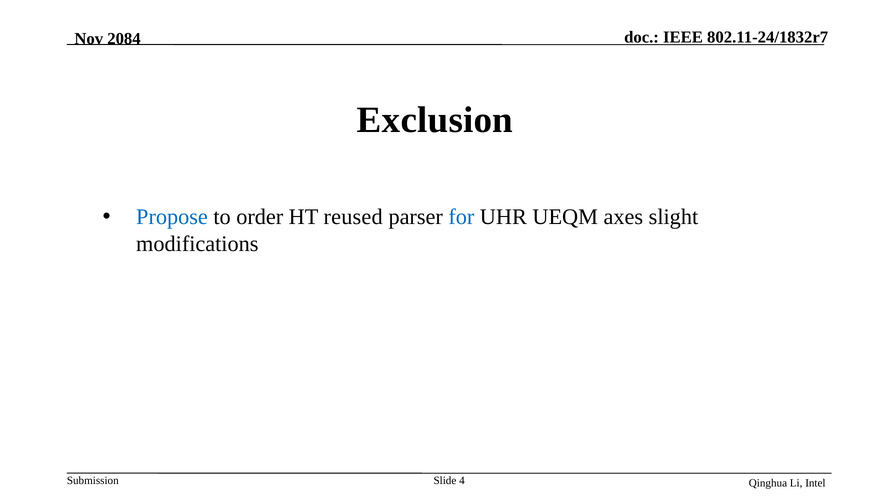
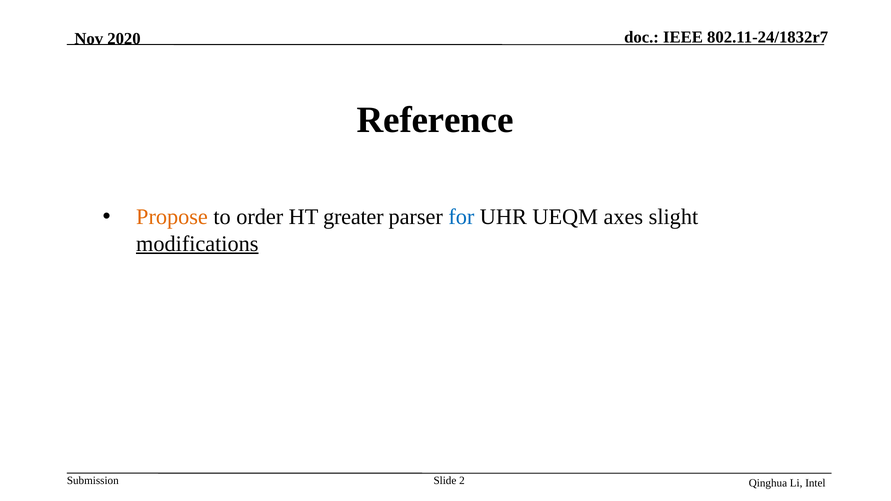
2084: 2084 -> 2020 (124, 39)
Exclusion: Exclusion -> Reference (435, 120)
Propose colour: blue -> orange (172, 217)
reused: reused -> greater (353, 217)
modifications underline: none -> present (197, 244)
4: 4 -> 2 (462, 481)
